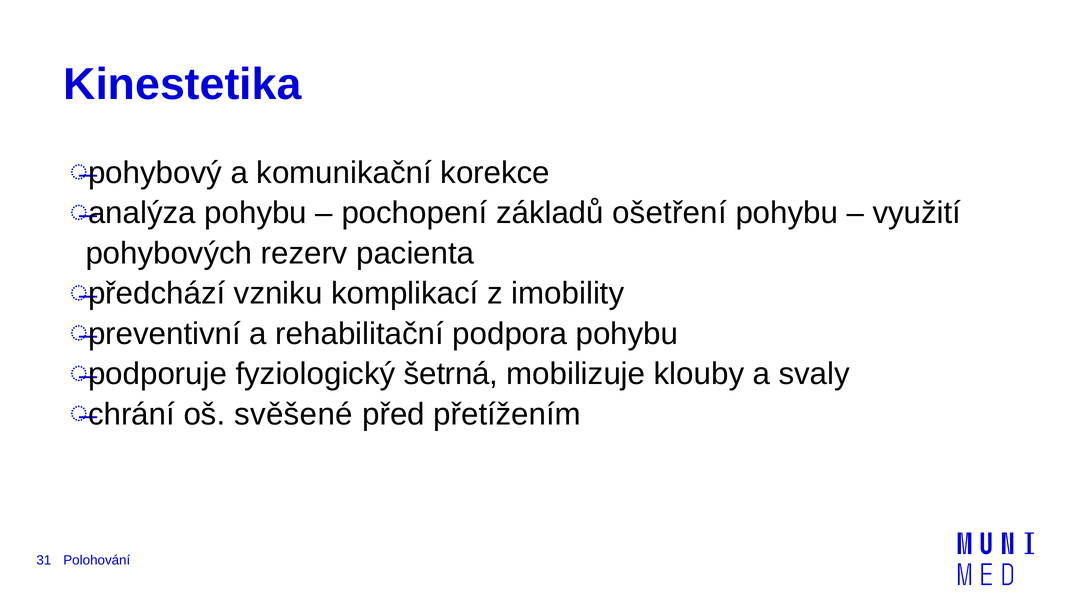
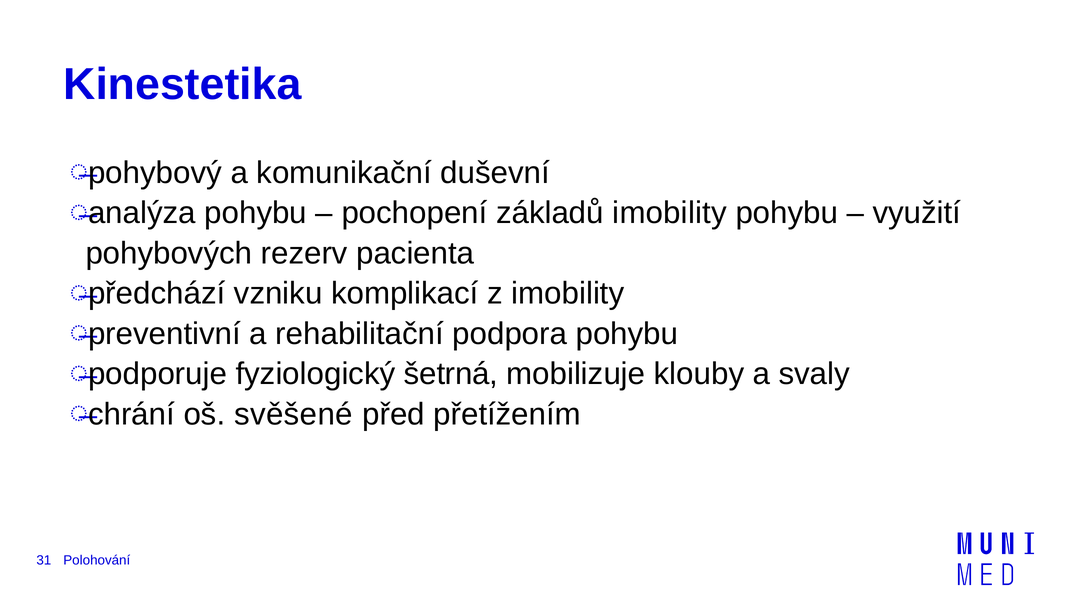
korekce: korekce -> duševní (495, 173)
základů ošetření: ošetření -> imobility (670, 213)
